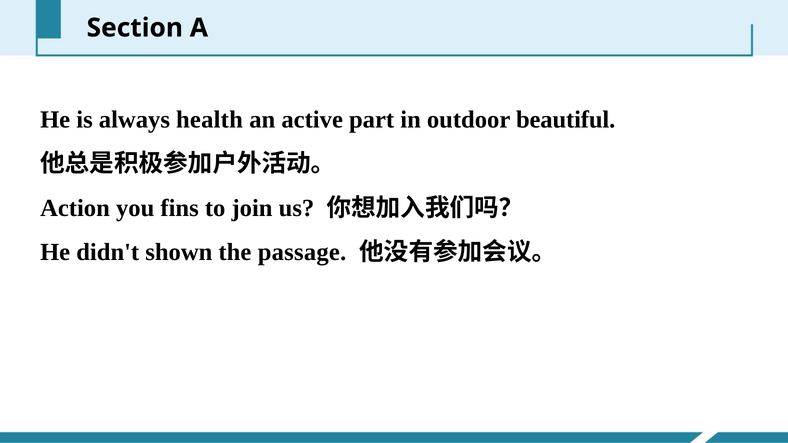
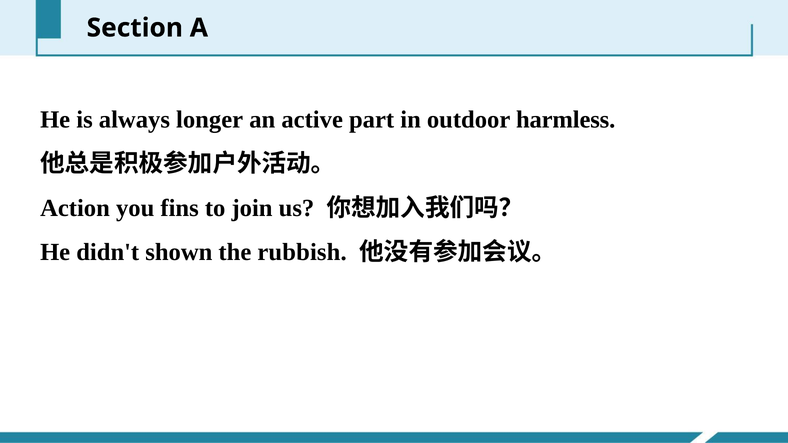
health: health -> longer (210, 119)
beautiful: beautiful -> harmless (566, 119)
passage: passage -> rubbish (302, 252)
